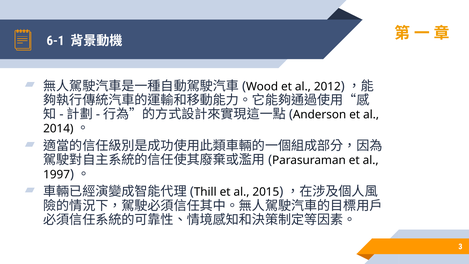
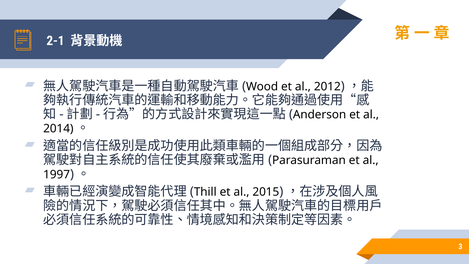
6-1: 6-1 -> 2-1 (55, 41)
